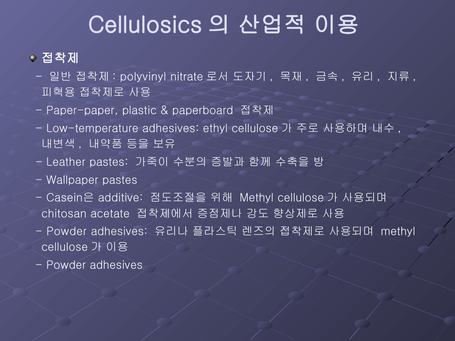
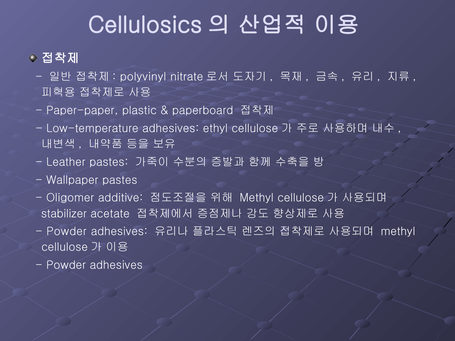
Casein은: Casein은 -> Oligomer (70, 198)
chitosan: chitosan -> stabilizer (64, 214)
